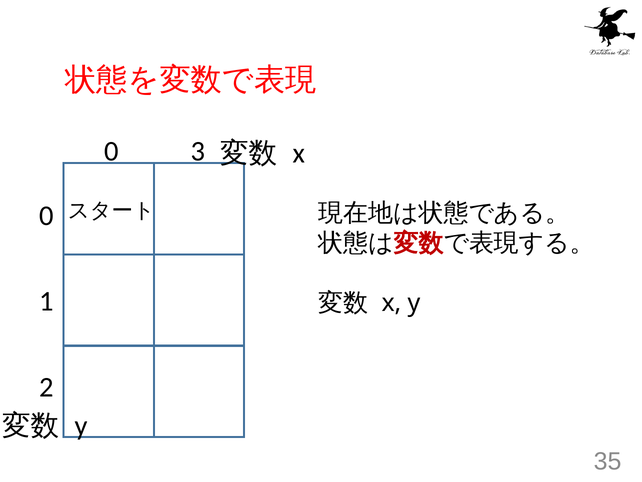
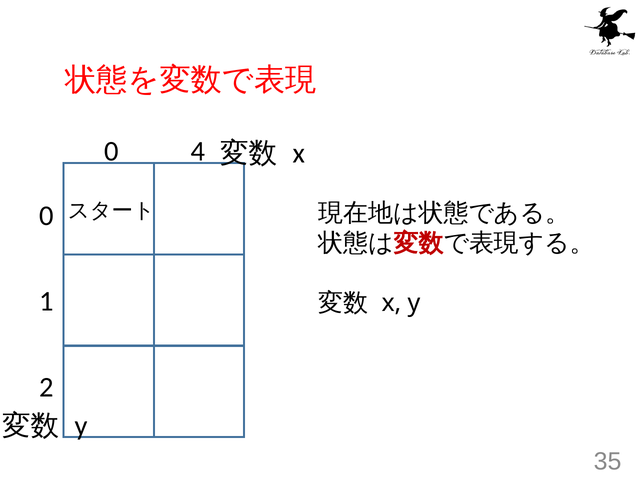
3: 3 -> 4 (198, 151)
